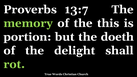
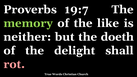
13:7: 13:7 -> 19:7 (76, 10)
this: this -> like (108, 23)
portion: portion -> neither (27, 37)
rot colour: light green -> pink (14, 64)
